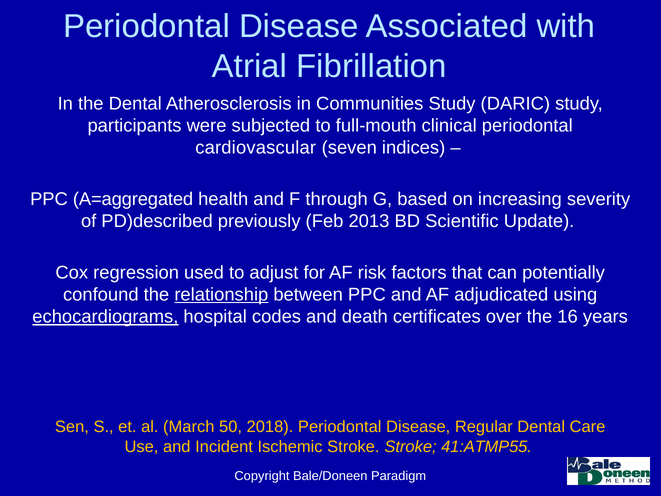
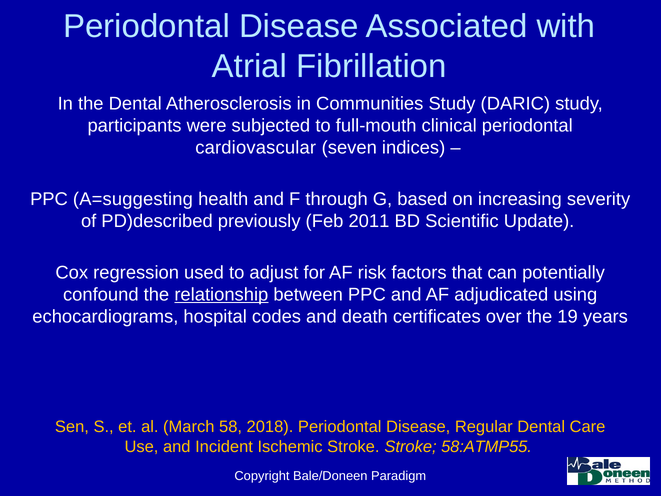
A=aggregated: A=aggregated -> A=suggesting (133, 199)
2013: 2013 -> 2011 (369, 221)
echocardiograms underline: present -> none (105, 317)
16: 16 -> 19 (568, 317)
50: 50 -> 58 (231, 427)
41:ATMP55: 41:ATMP55 -> 58:ATMP55 (487, 447)
